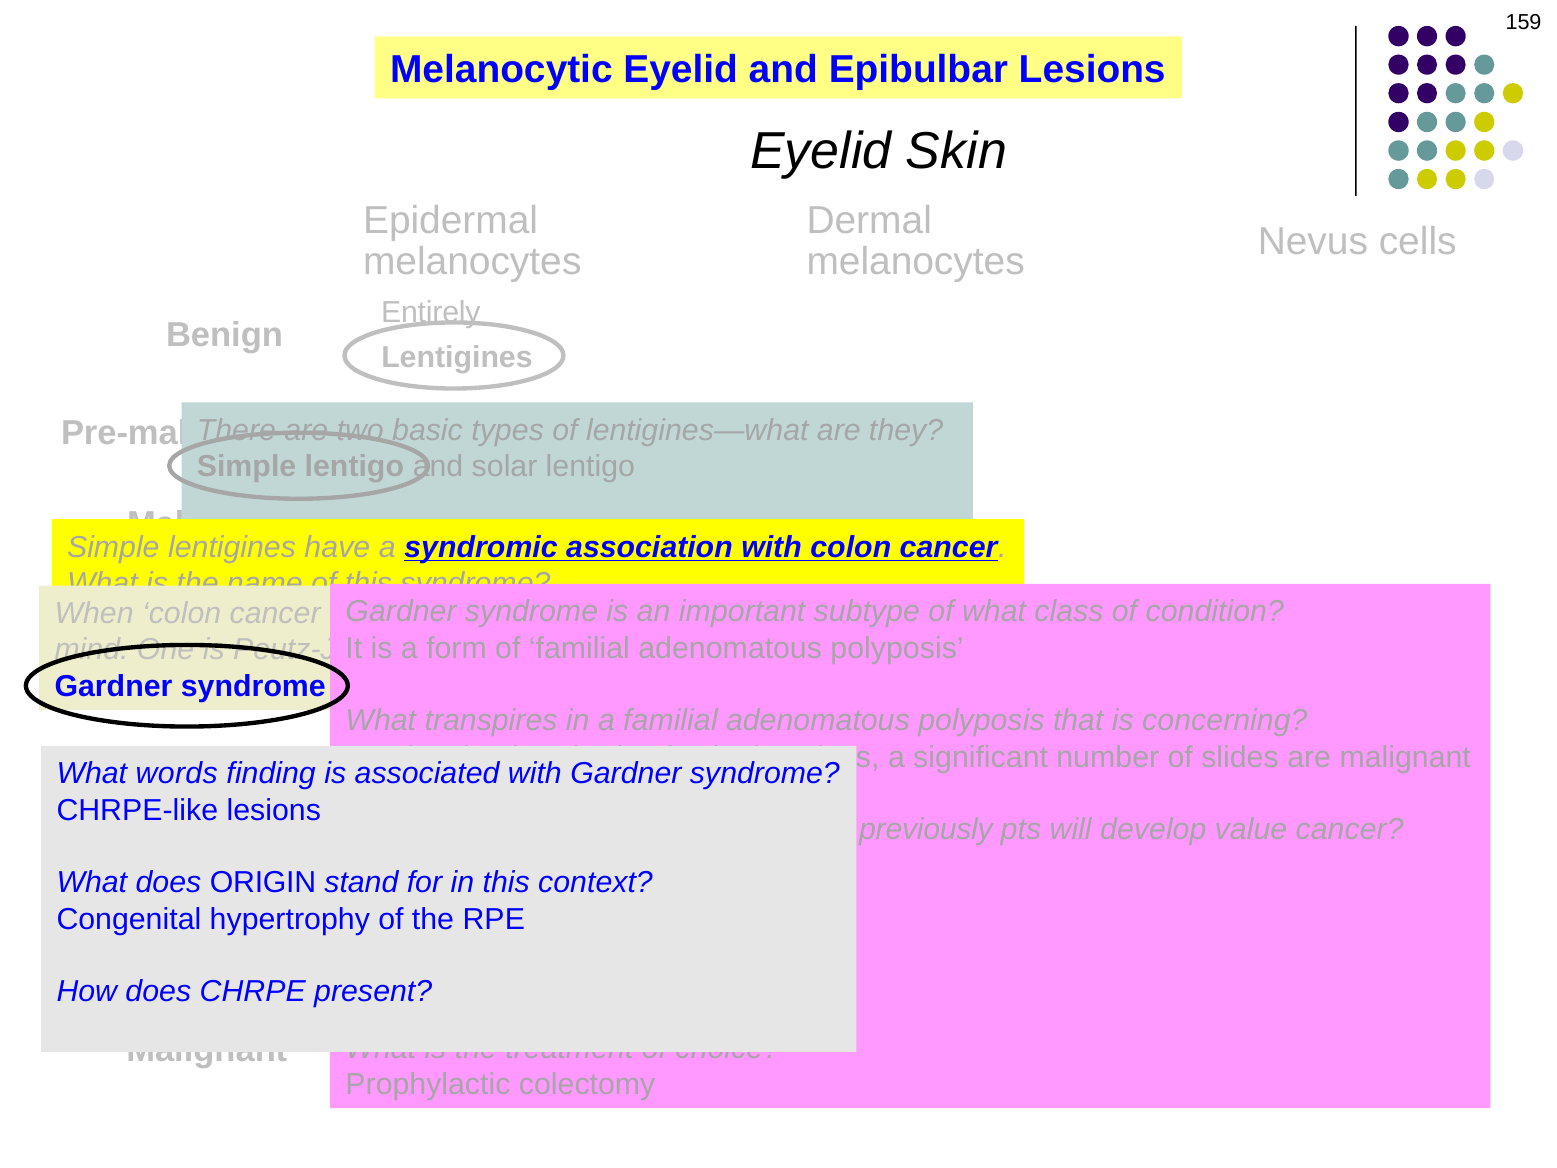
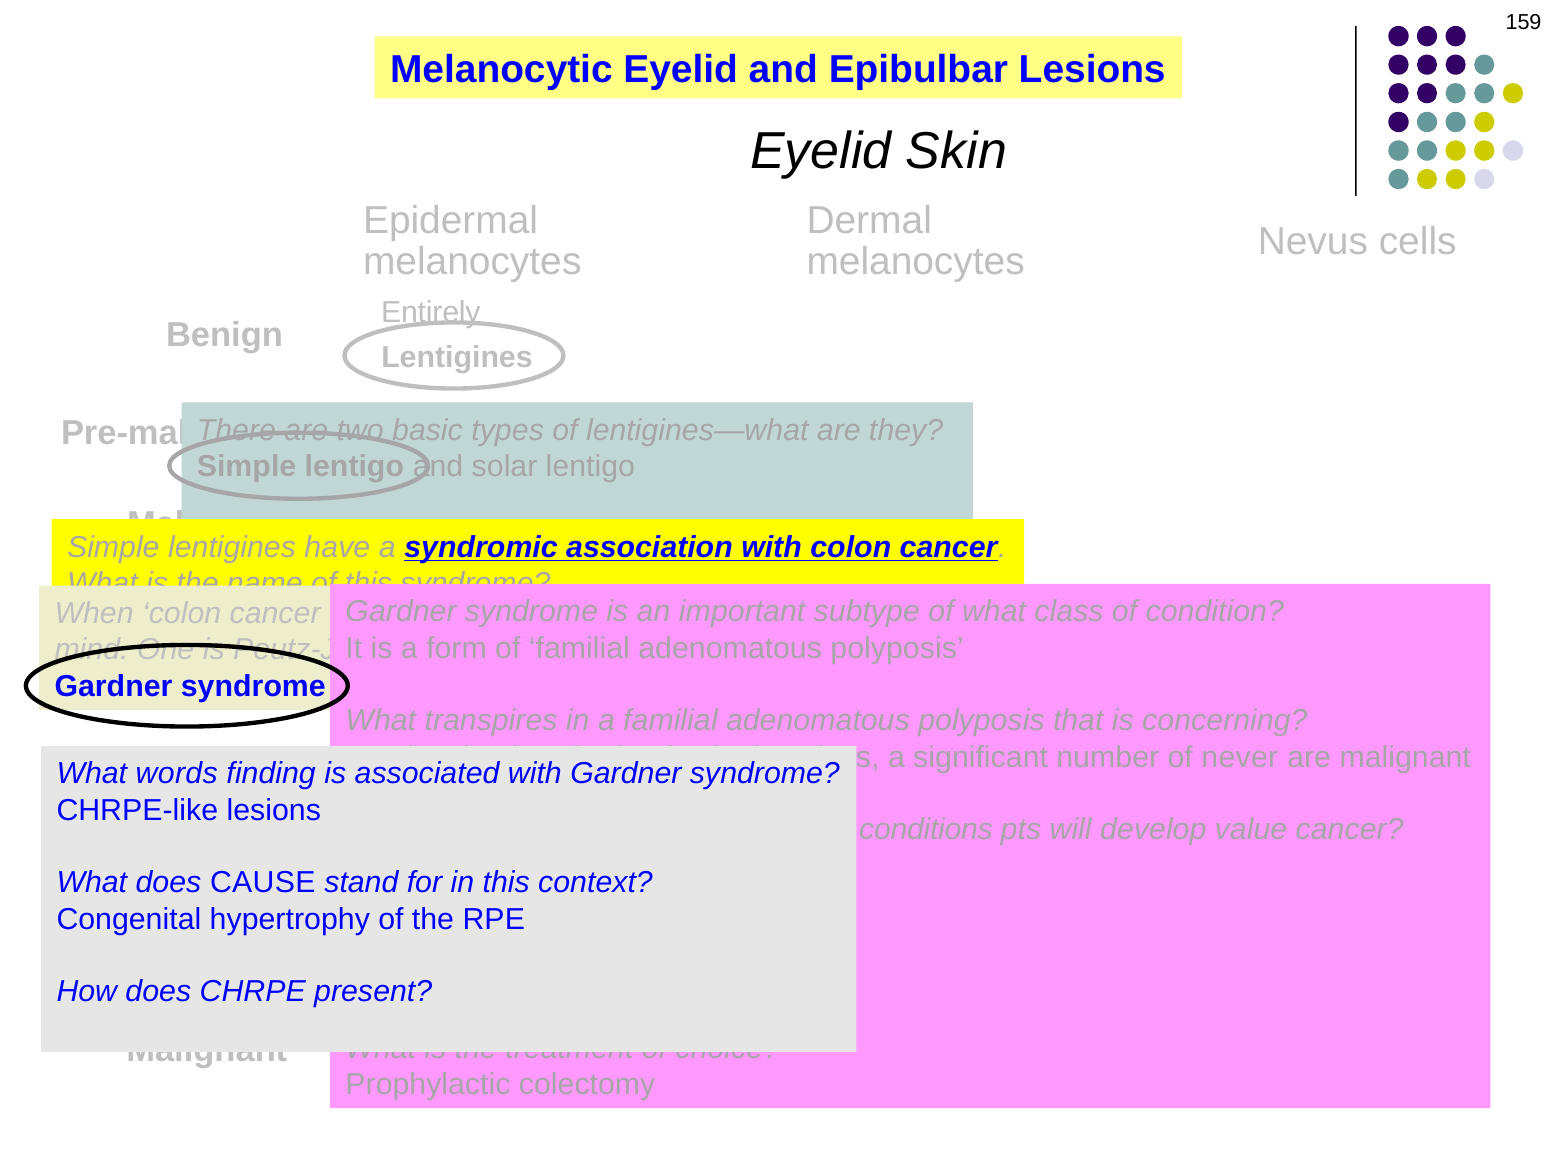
slides: slides -> never (1240, 757)
previously: previously -> conditions (926, 830)
ORIGIN: ORIGIN -> CAUSE (263, 883)
